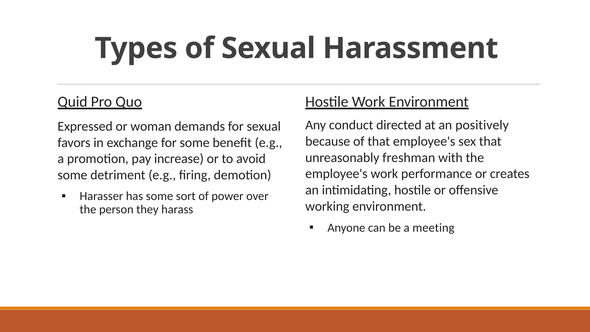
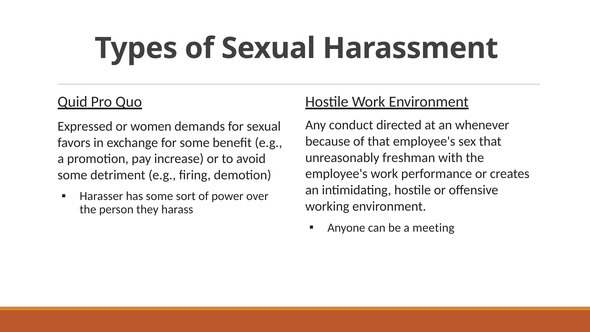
positively: positively -> whenever (482, 125)
woman: woman -> women (151, 126)
